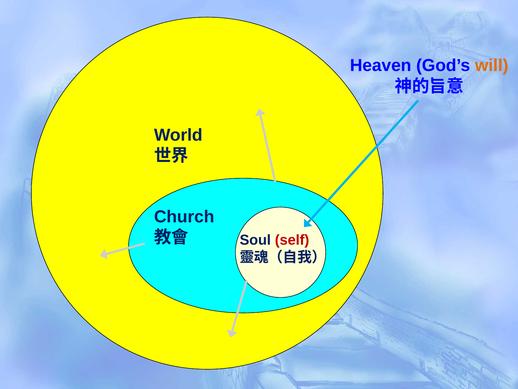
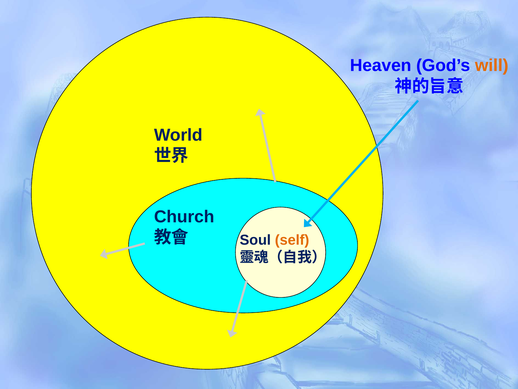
self colour: red -> orange (292, 240)
